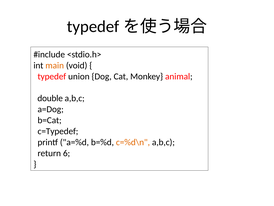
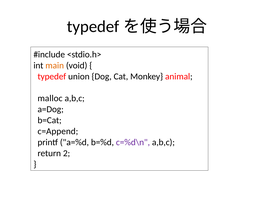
double: double -> malloc (50, 98)
c=Typedef: c=Typedef -> c=Append (58, 131)
c=%d\n colour: orange -> purple (133, 142)
6: 6 -> 2 (67, 153)
